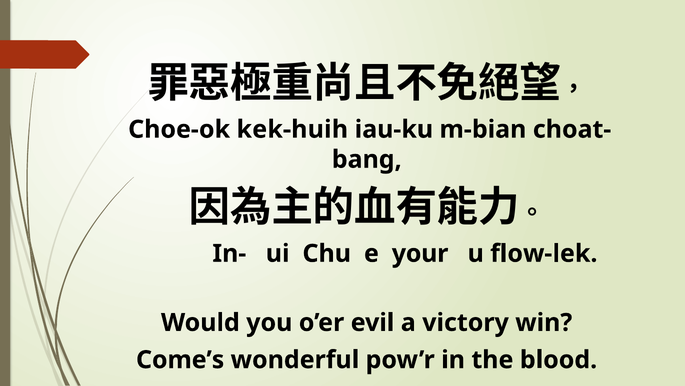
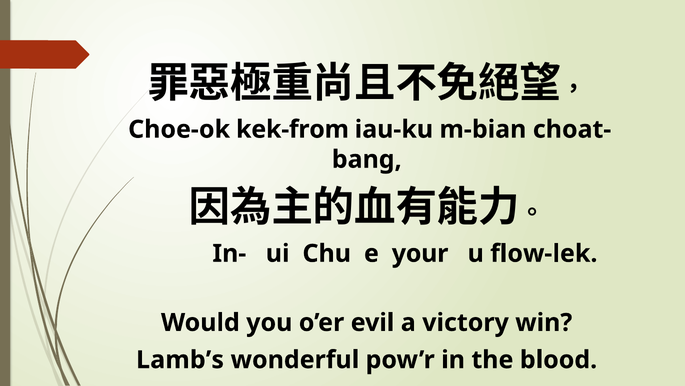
kek-huih: kek-huih -> kek-from (293, 129)
Come’s: Come’s -> Lamb’s (180, 359)
